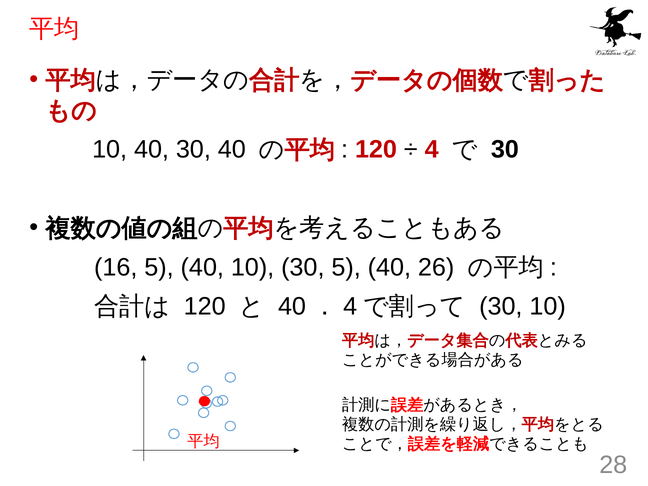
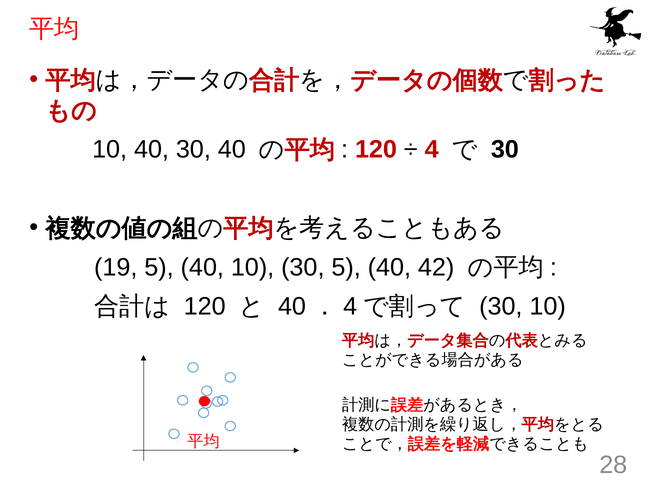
16: 16 -> 19 (116, 267)
26: 26 -> 42 (436, 267)
